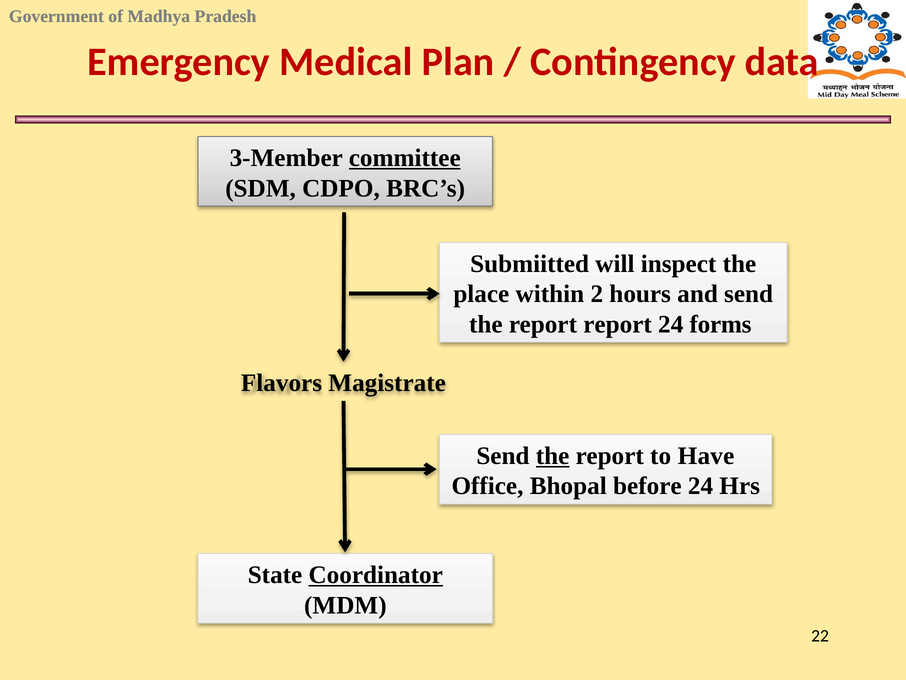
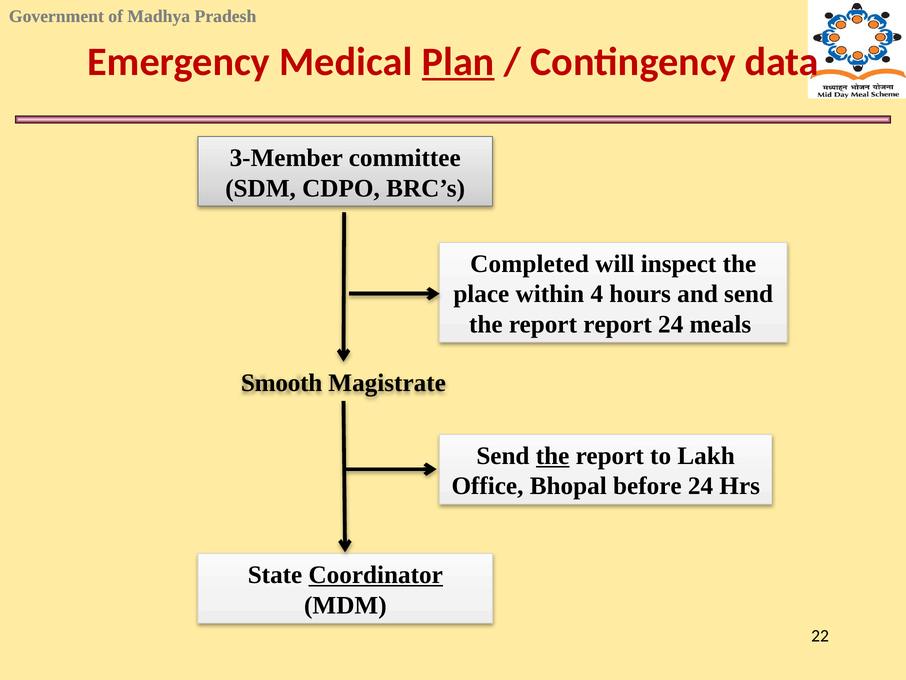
Plan underline: none -> present (458, 62)
committee underline: present -> none (405, 158)
Submiitted: Submiitted -> Completed (530, 264)
2: 2 -> 4 (597, 294)
forms: forms -> meals (720, 324)
Flavors: Flavors -> Smooth (282, 383)
Have: Have -> Lakh (706, 455)
